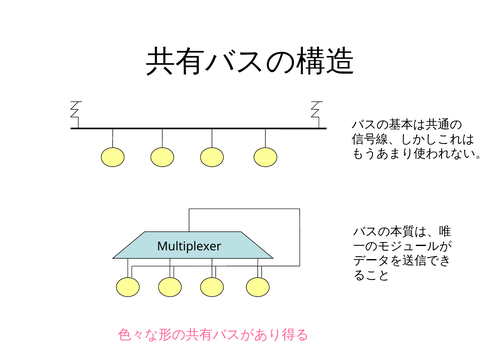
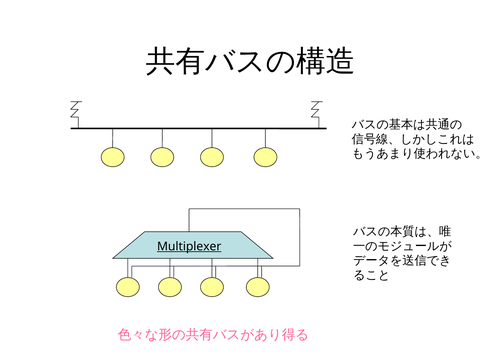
Multiplexer underline: none -> present (189, 246)
